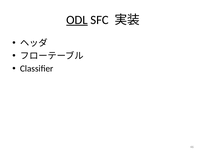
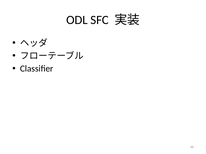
ODL underline: present -> none (77, 20)
